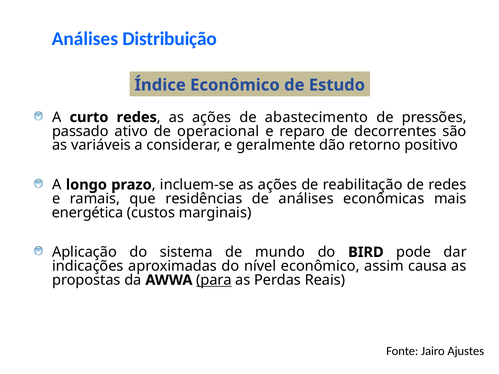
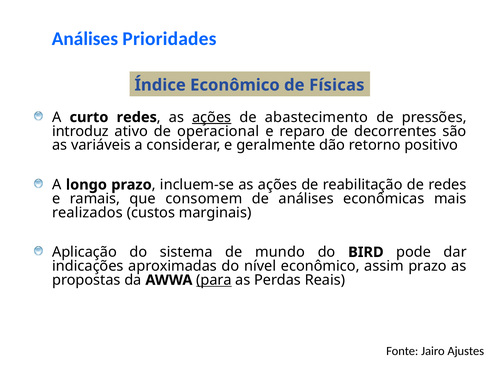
Distribuição: Distribuição -> Prioridades (170, 39)
Estudo: Estudo -> Físicas (337, 85)
ações underline: none -> present (212, 117)
passado: passado -> introduz (80, 131)
residências: residências -> consomem (204, 199)
energética: energética -> realizados (87, 213)
assim causa: causa -> prazo (428, 266)
